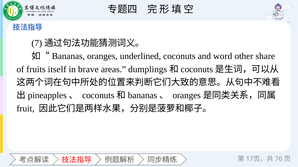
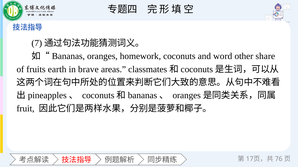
underlined: underlined -> homework (140, 56)
itself: itself -> earth (57, 70)
dumplings: dumplings -> classmates (148, 70)
